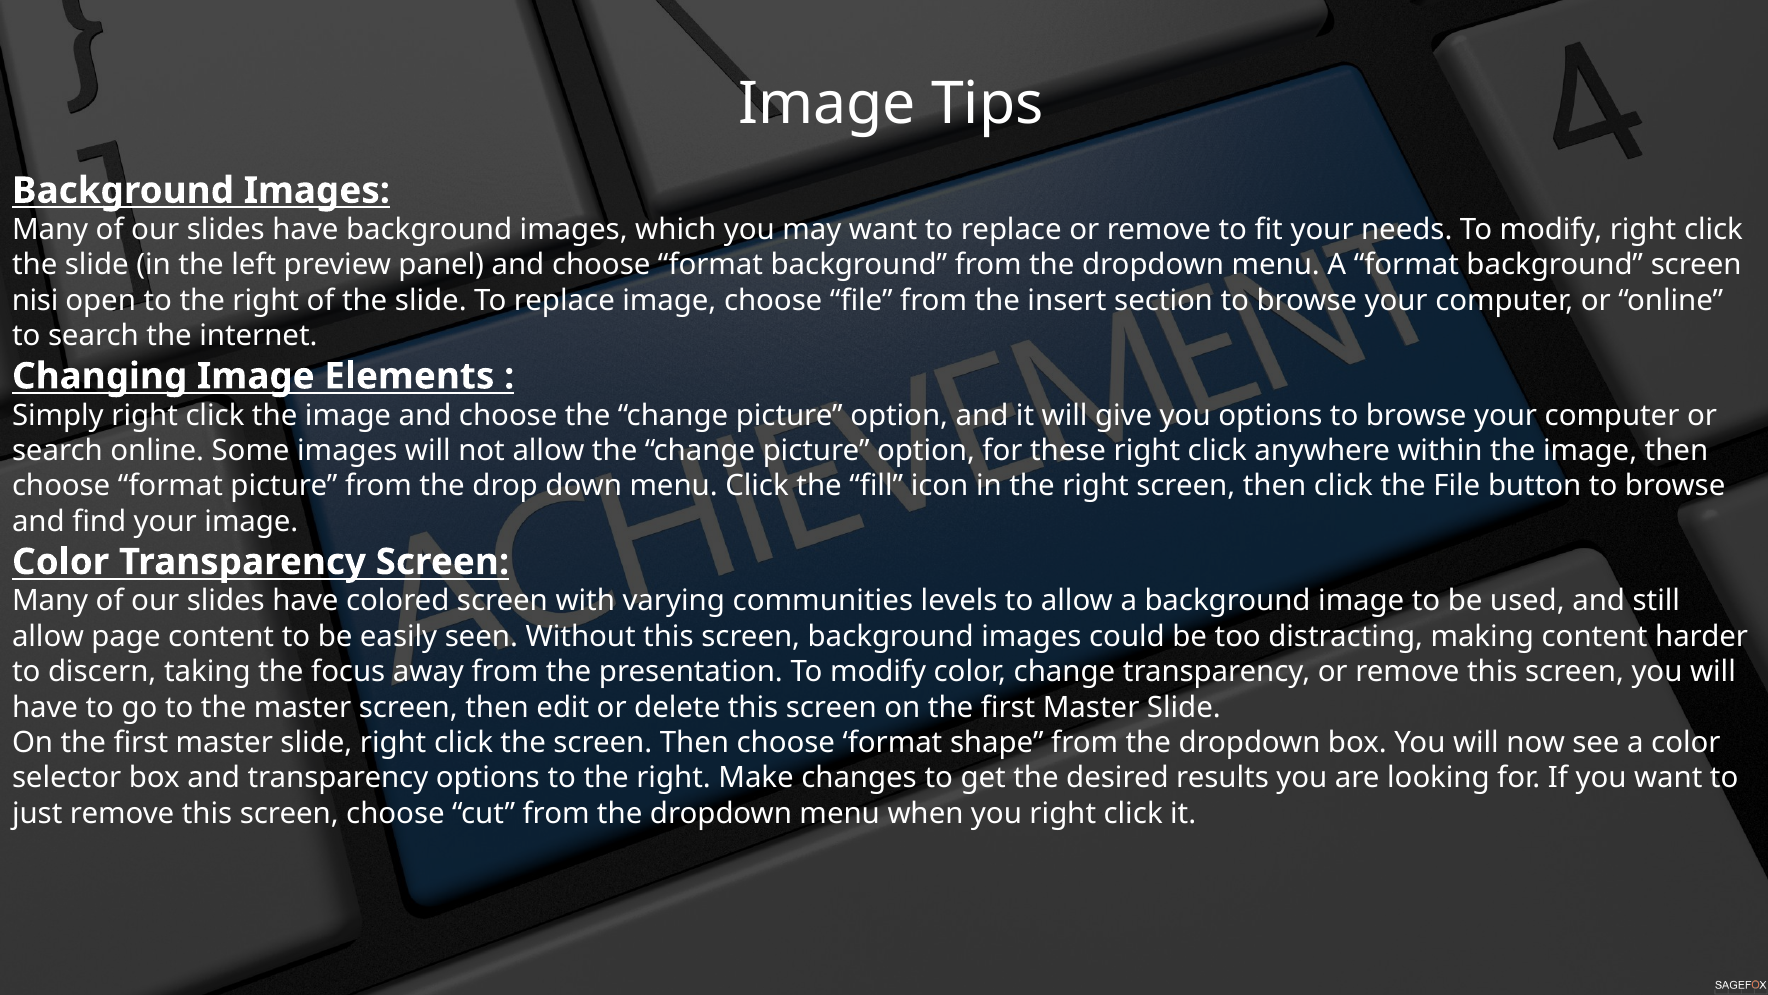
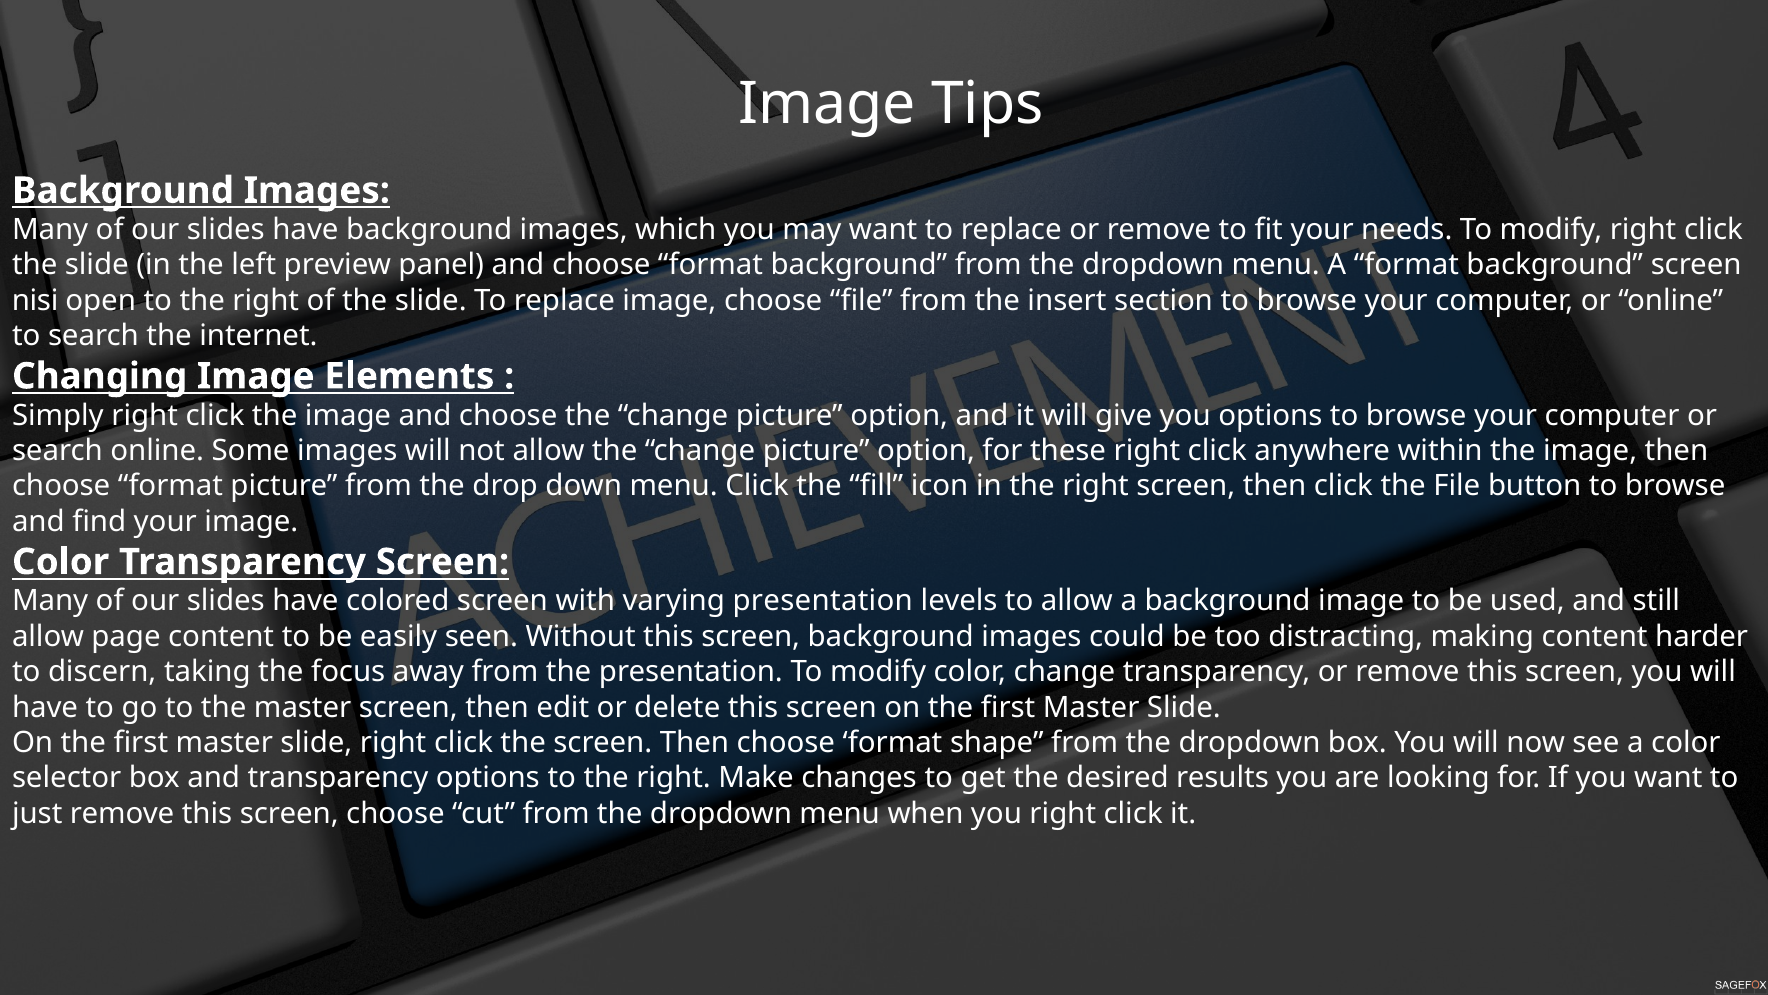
varying communities: communities -> presentation (823, 601)
